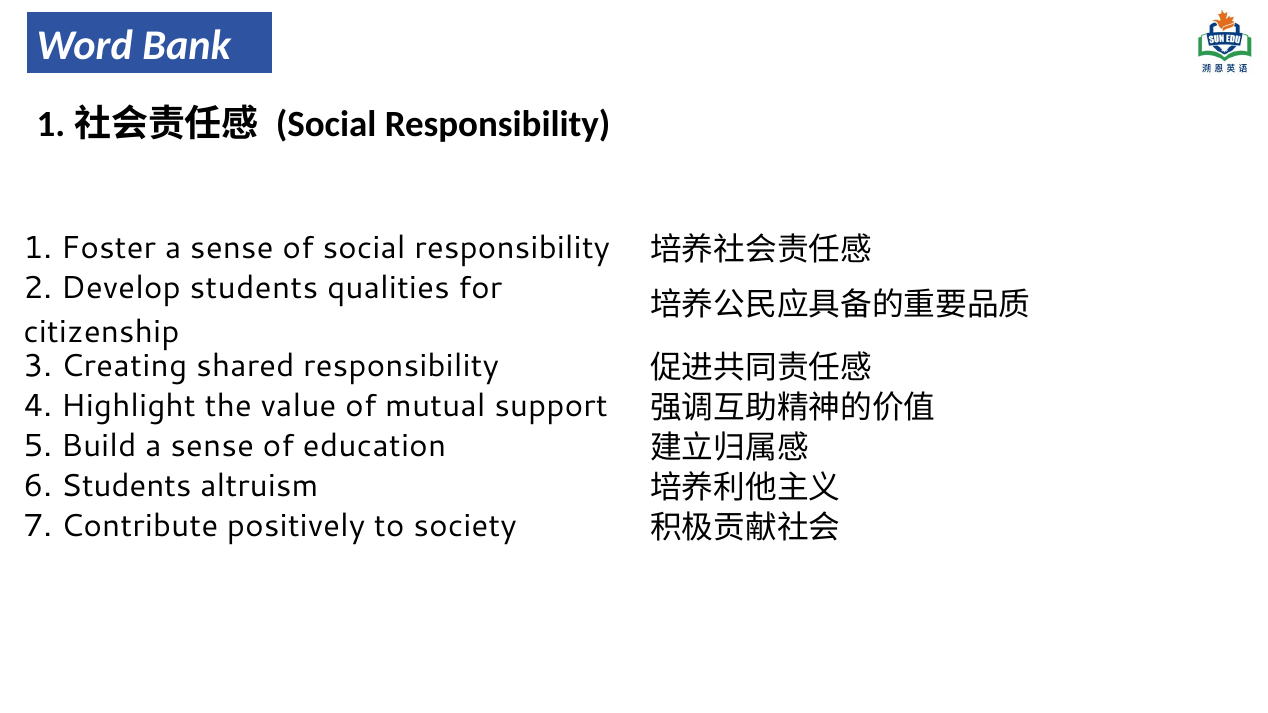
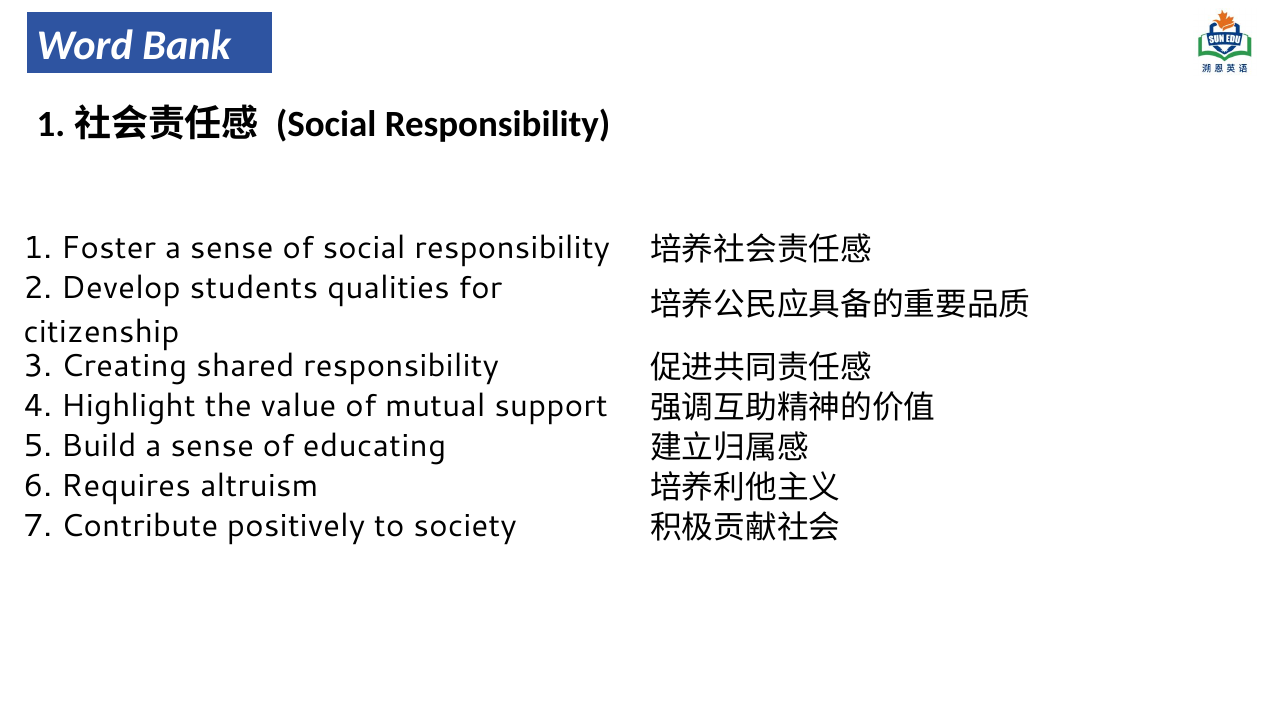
education: education -> educating (374, 446)
6 Students: Students -> Requires (126, 486)
